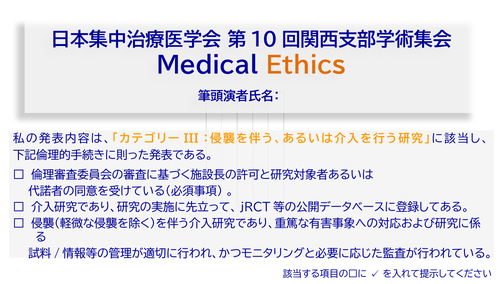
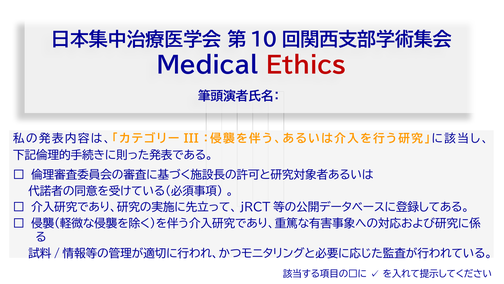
Ethics colour: orange -> red (306, 65)
